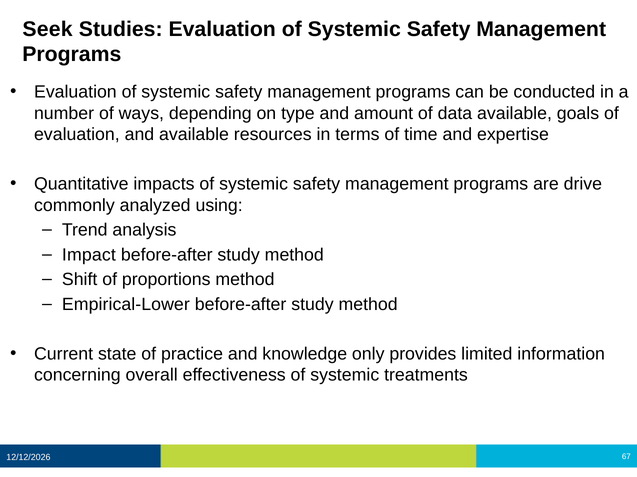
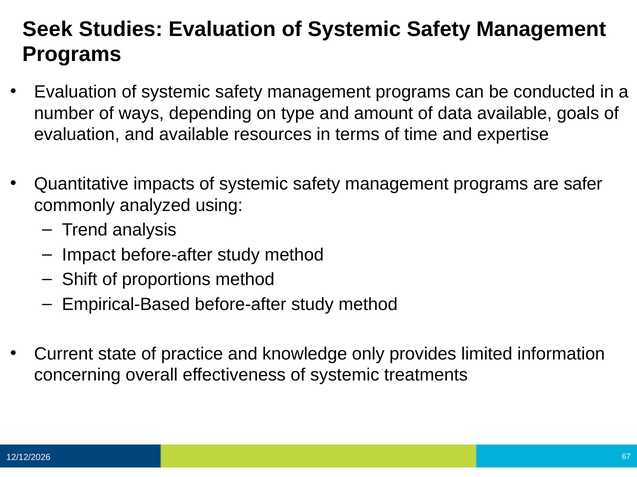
drive: drive -> safer (583, 184)
Empirical-Lower: Empirical-Lower -> Empirical-Based (126, 305)
